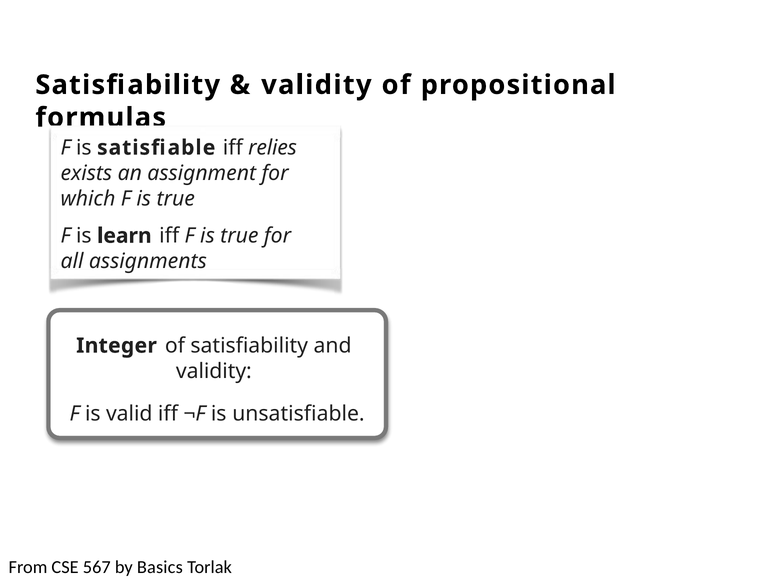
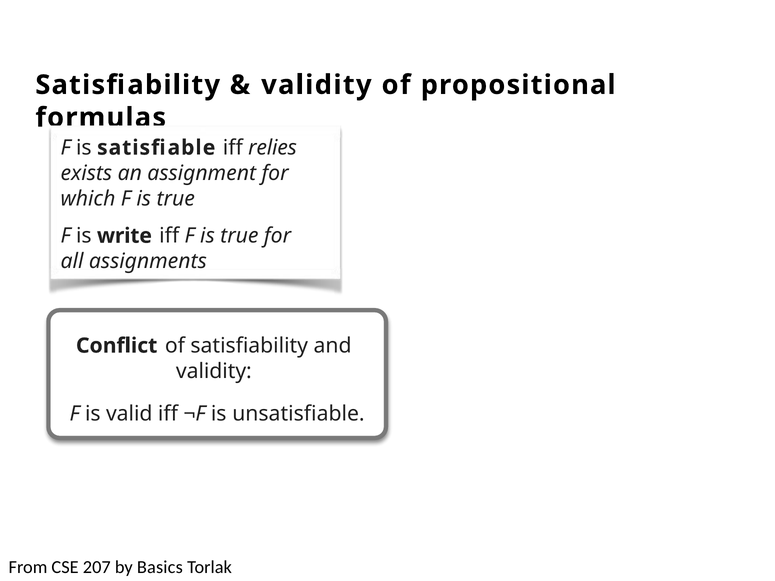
learn: learn -> write (124, 236)
Integer: Integer -> Conflict (117, 346)
567: 567 -> 207 (97, 567)
